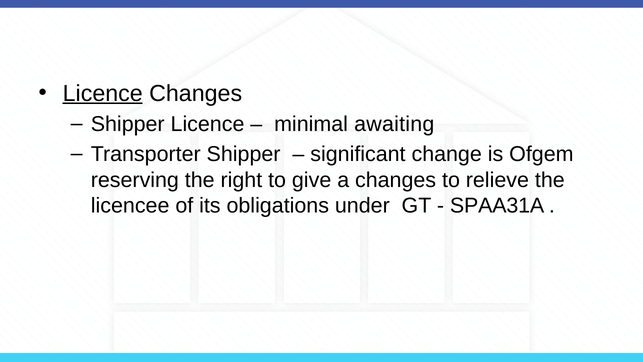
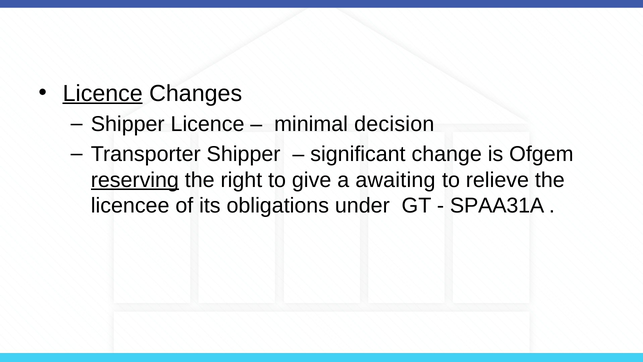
awaiting: awaiting -> decision (394, 124)
reserving underline: none -> present (135, 180)
a changes: changes -> awaiting (395, 180)
